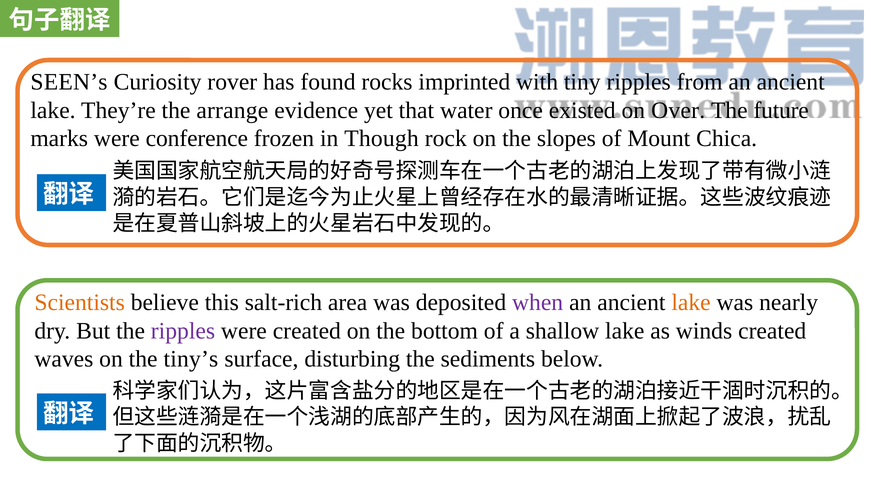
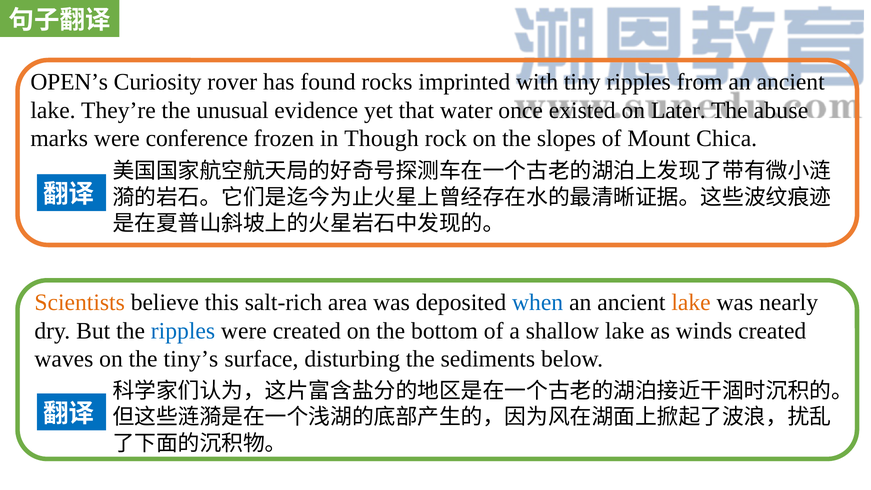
SEEN’s: SEEN’s -> OPEN’s (69, 82)
arrange: arrange -> unusual (233, 110)
Over: Over -> Later (678, 110)
future: future -> abuse (781, 110)
when colour: purple -> blue (538, 302)
ripples colour: purple -> blue (183, 331)
